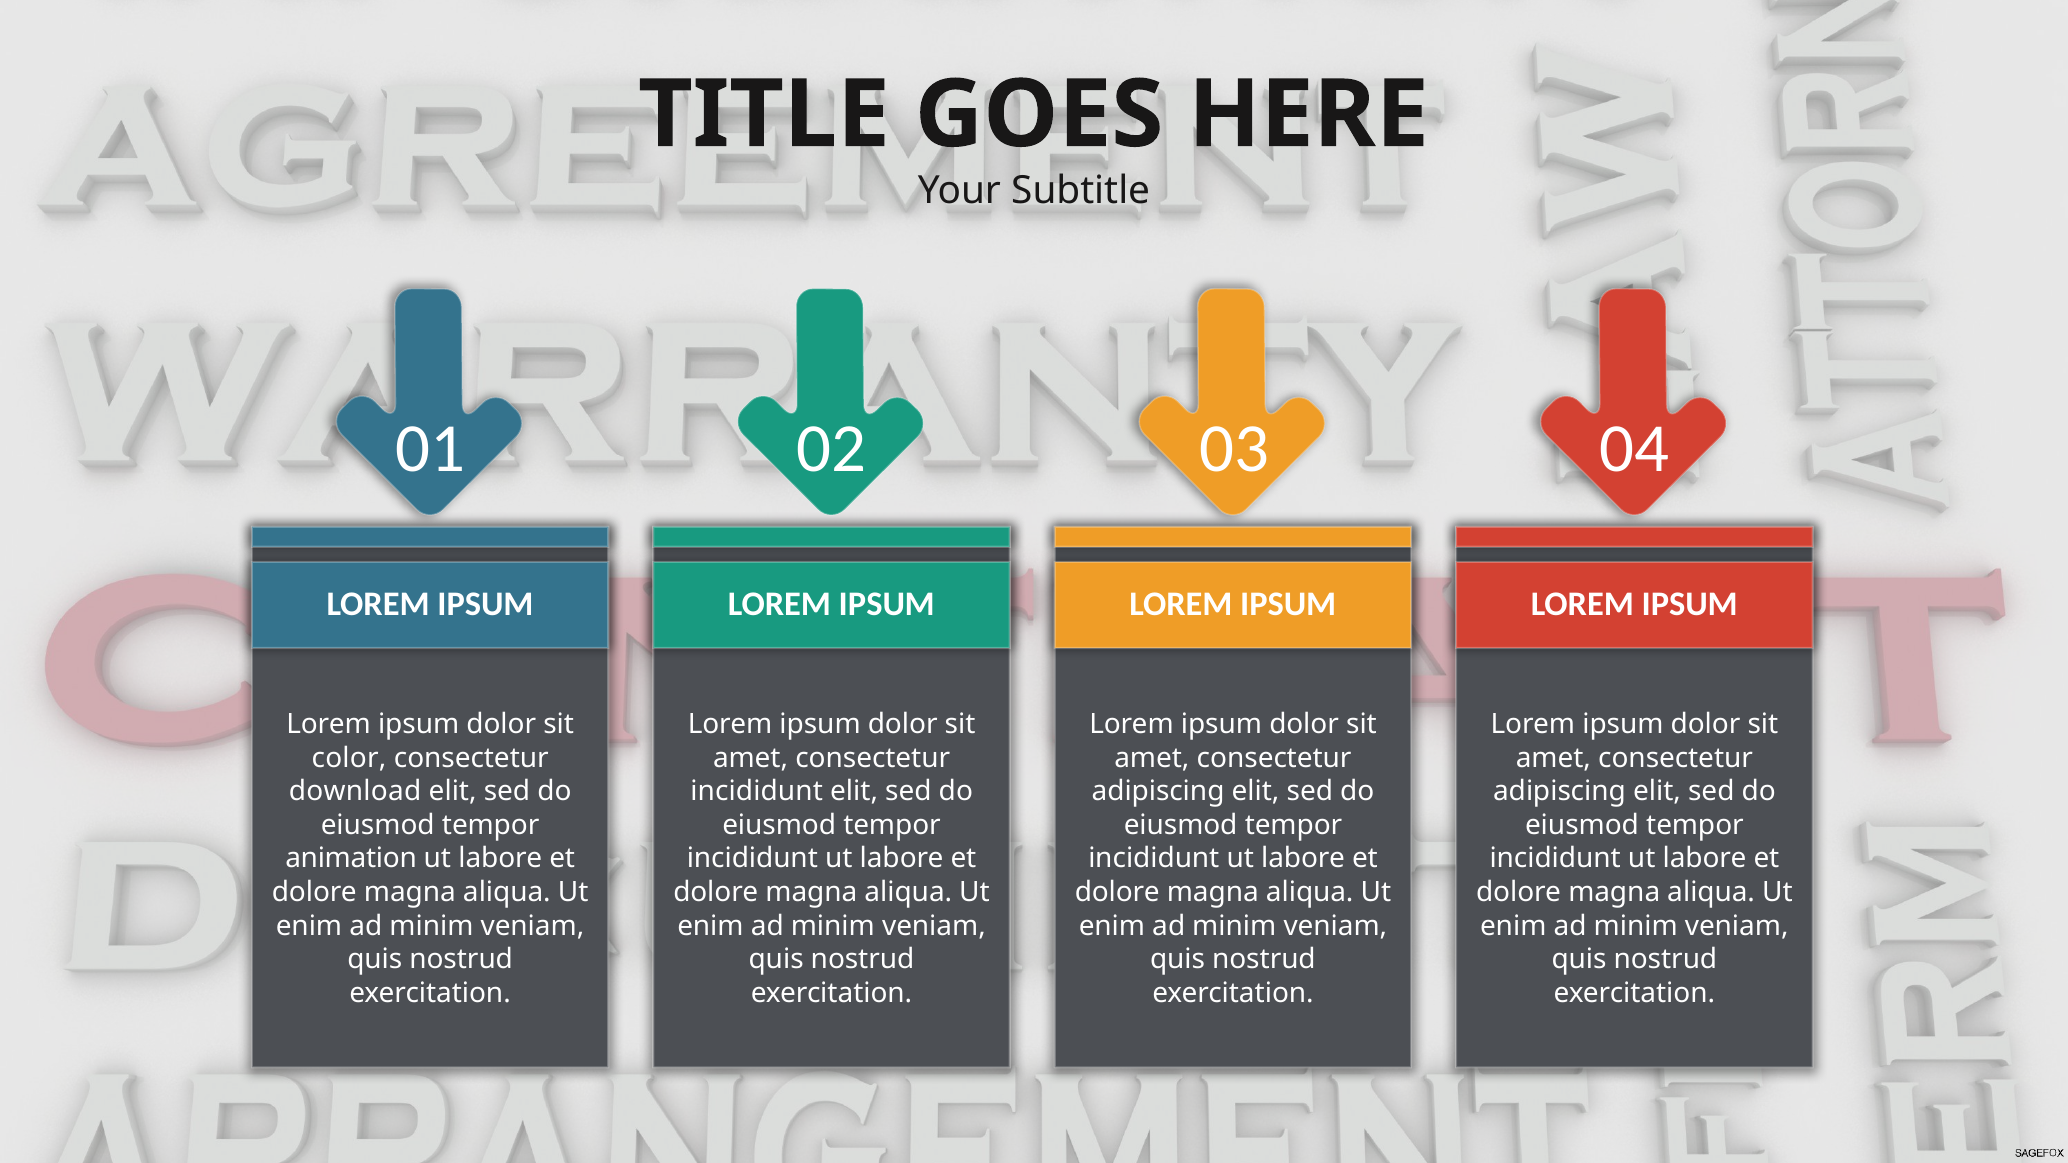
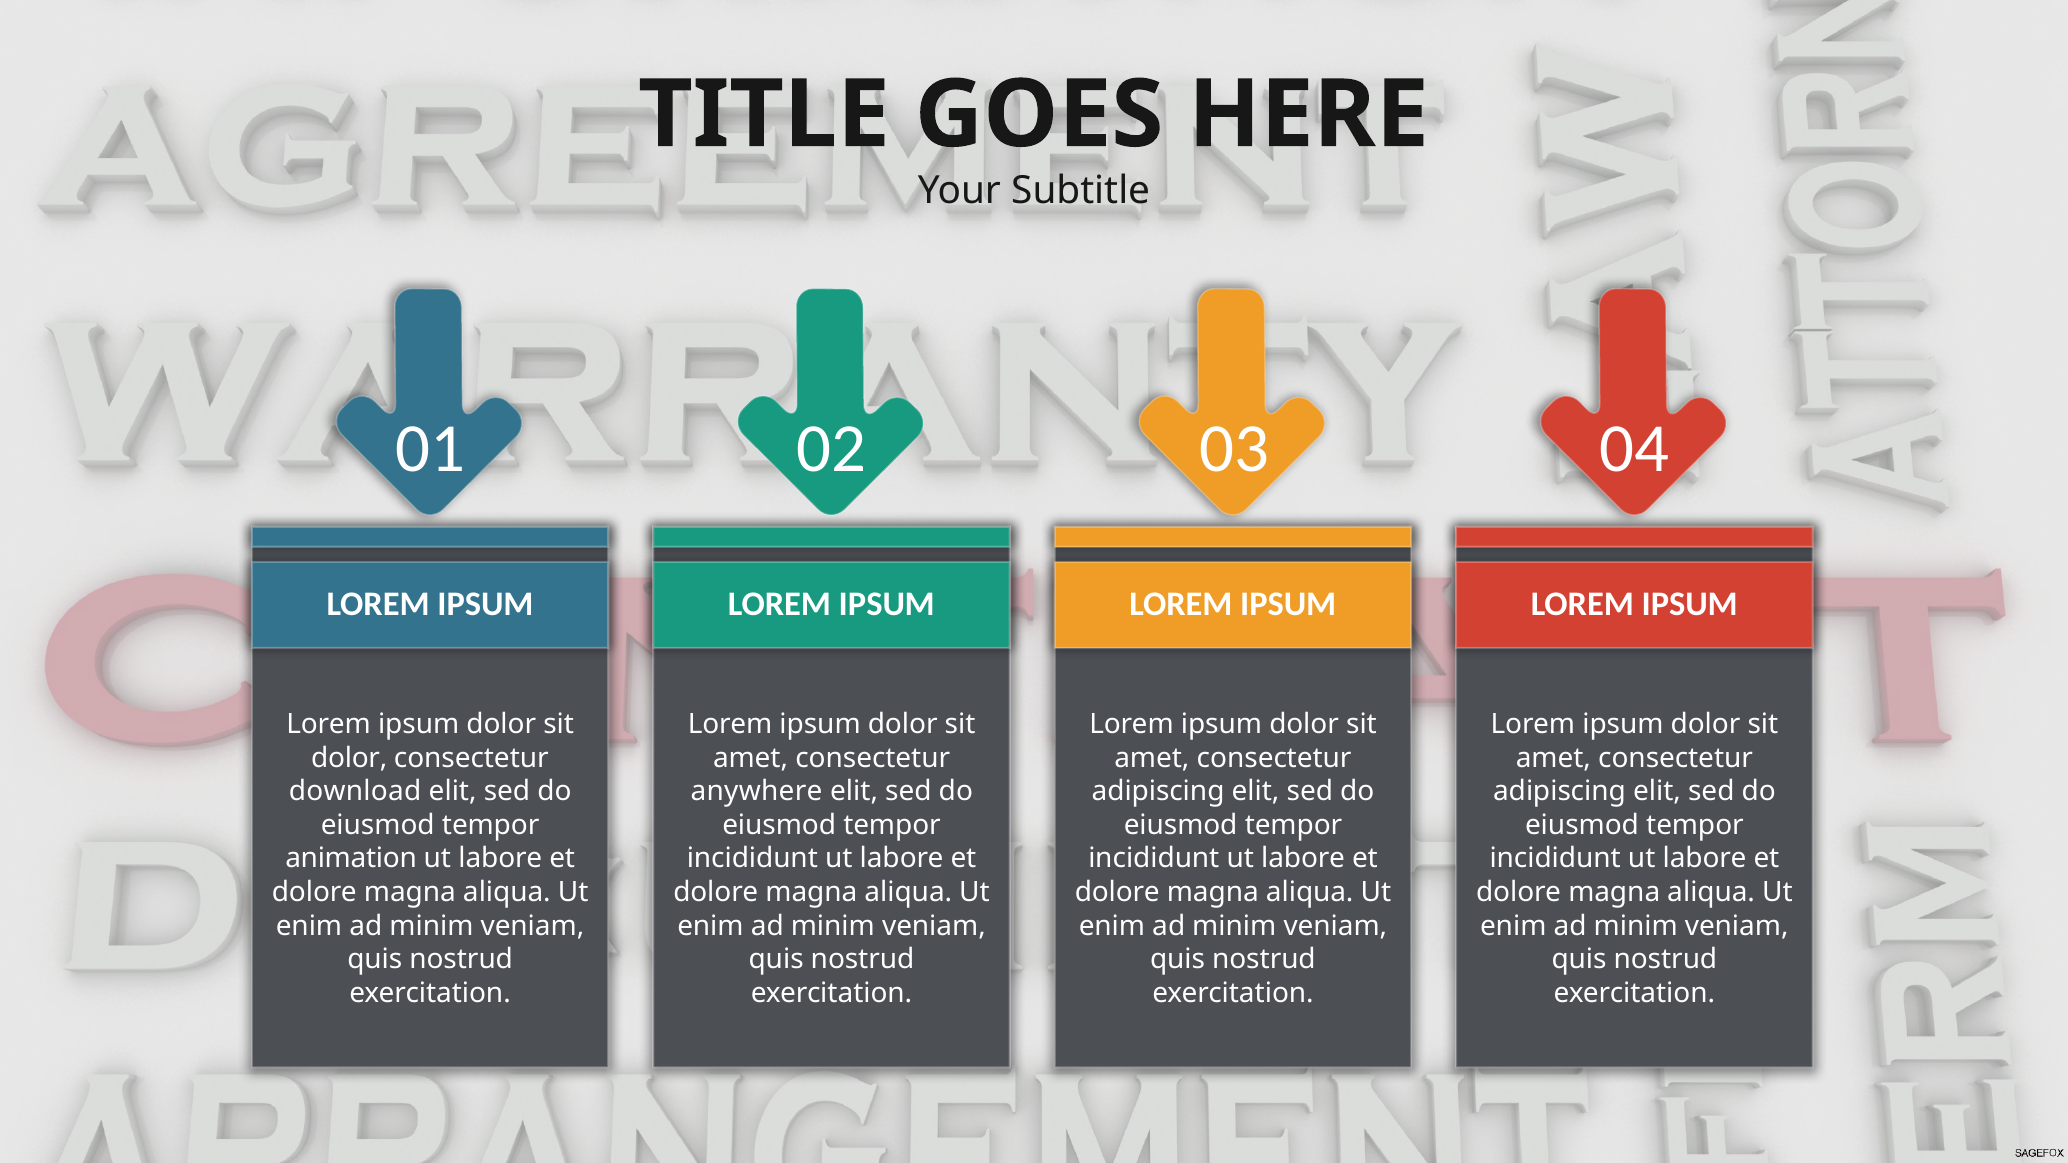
color: color -> dolor (349, 758)
incididunt: incididunt -> anywhere (757, 792)
